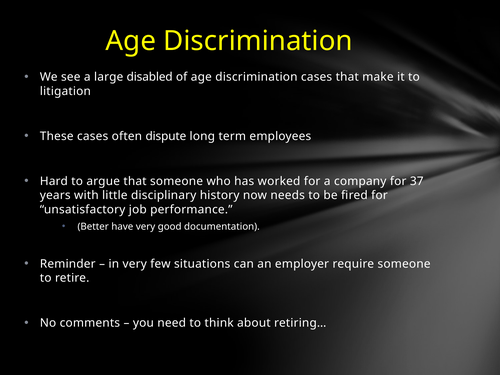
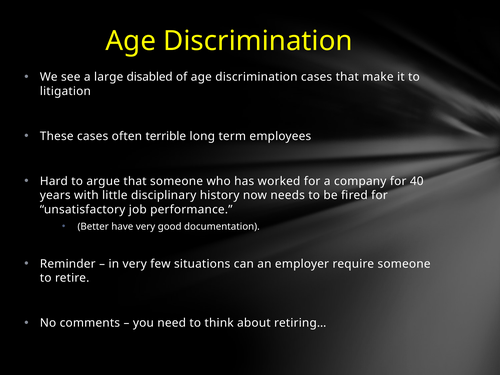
dispute: dispute -> terrible (166, 136)
37: 37 -> 40 (417, 181)
